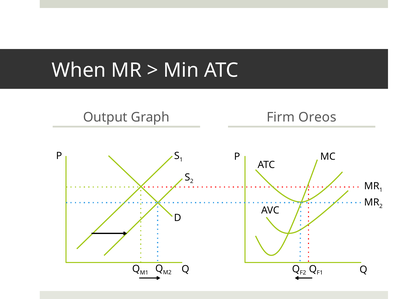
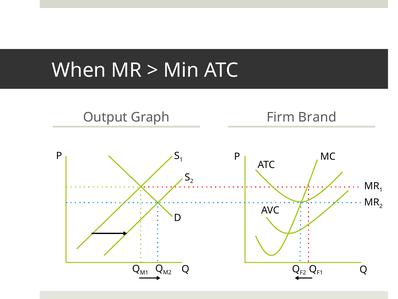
Oreos: Oreos -> Brand (317, 117)
